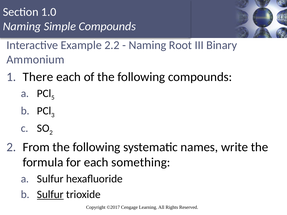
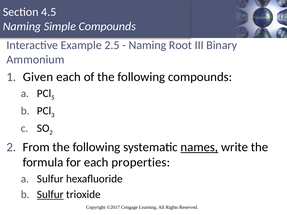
1.0: 1.0 -> 4.5 (49, 12)
2.2: 2.2 -> 2.5 (112, 45)
There: There -> Given (38, 77)
names underline: none -> present (199, 147)
something: something -> properties (141, 163)
